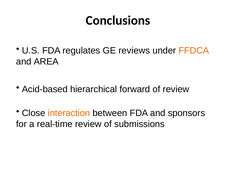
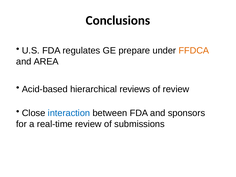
reviews: reviews -> prepare (134, 51)
forward: forward -> reviews (135, 89)
interaction colour: orange -> blue (69, 113)
